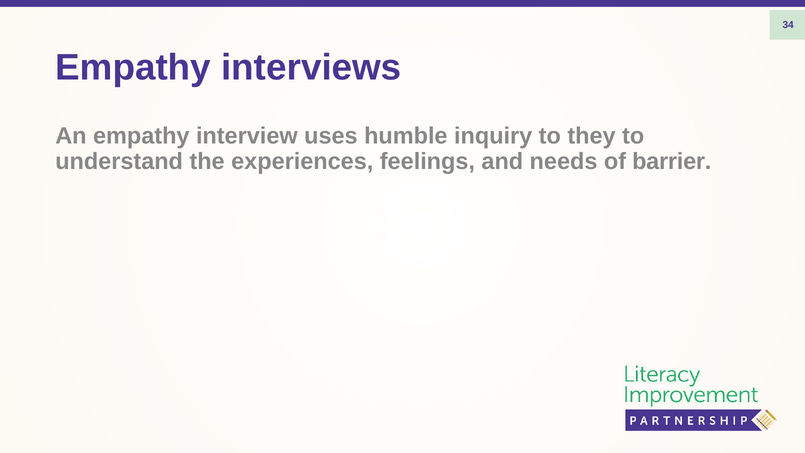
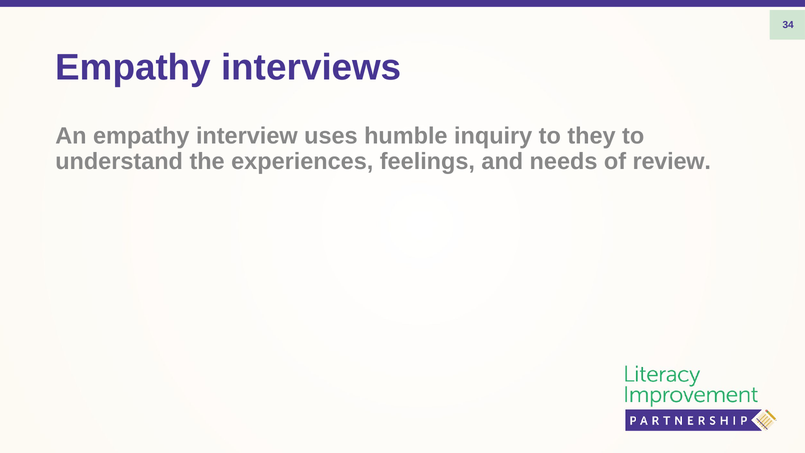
barrier: barrier -> review (672, 161)
